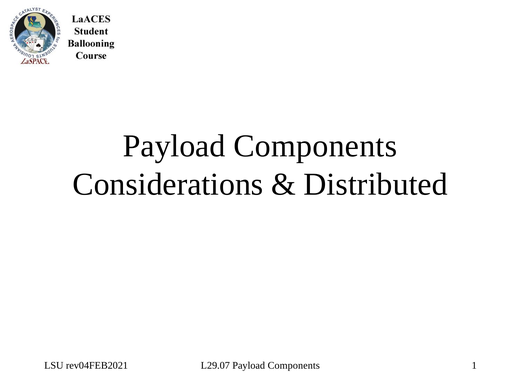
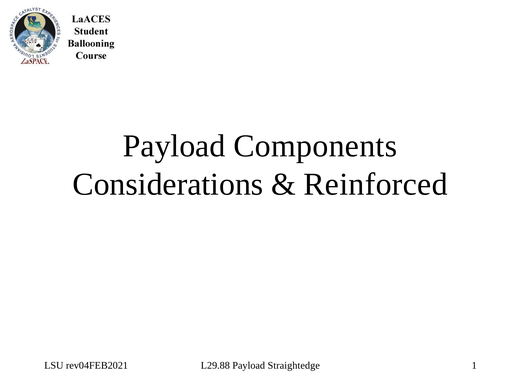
Distributed: Distributed -> Reinforced (376, 184)
L29.07: L29.07 -> L29.88 (215, 365)
Components: Components -> Straightedge (294, 365)
